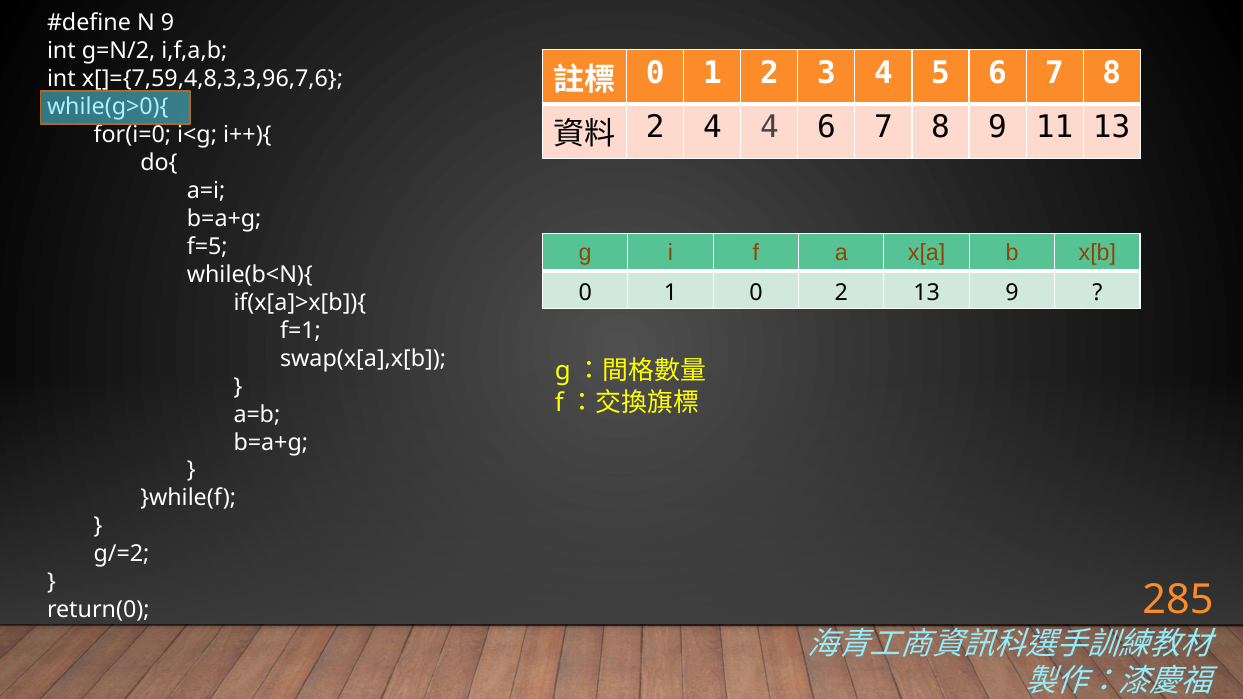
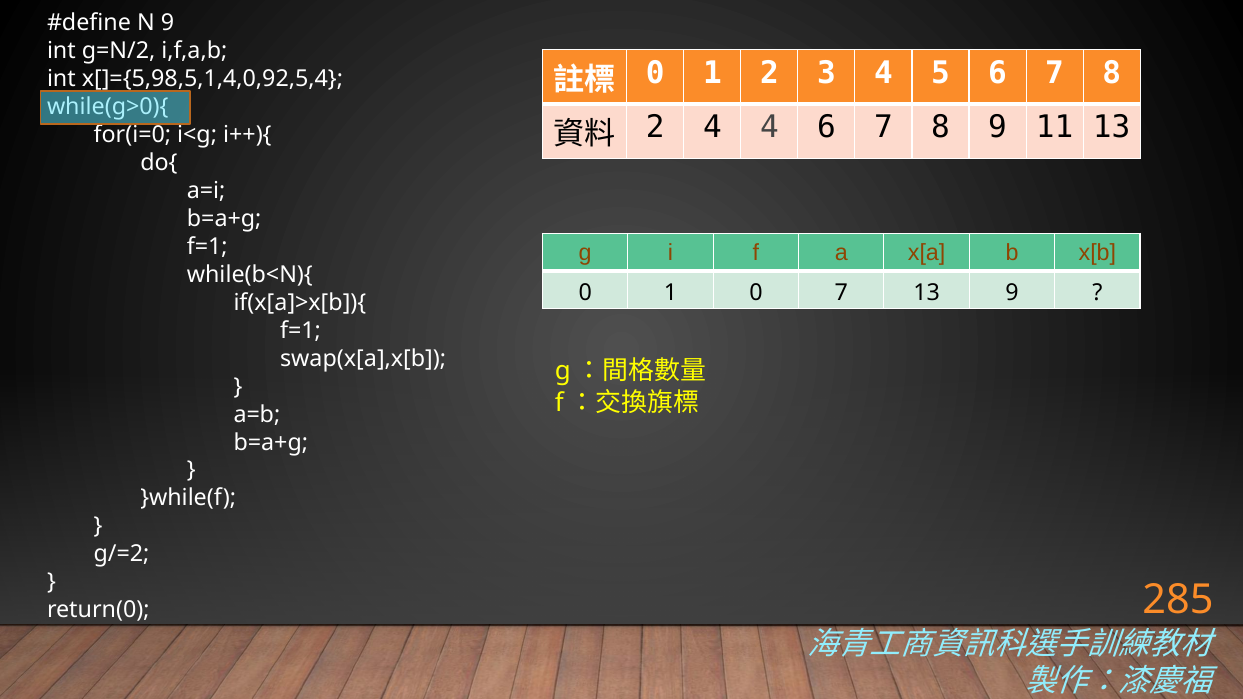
x[]={7,59,4,8,3,3,96,7,6: x[]={7,59,4,8,3,3,96,7,6 -> x[]={5,98,5,1,4,0,92,5,4 (212, 79)
f=5: f=5 -> f=1 (207, 247)
0 2: 2 -> 7 (841, 293)
